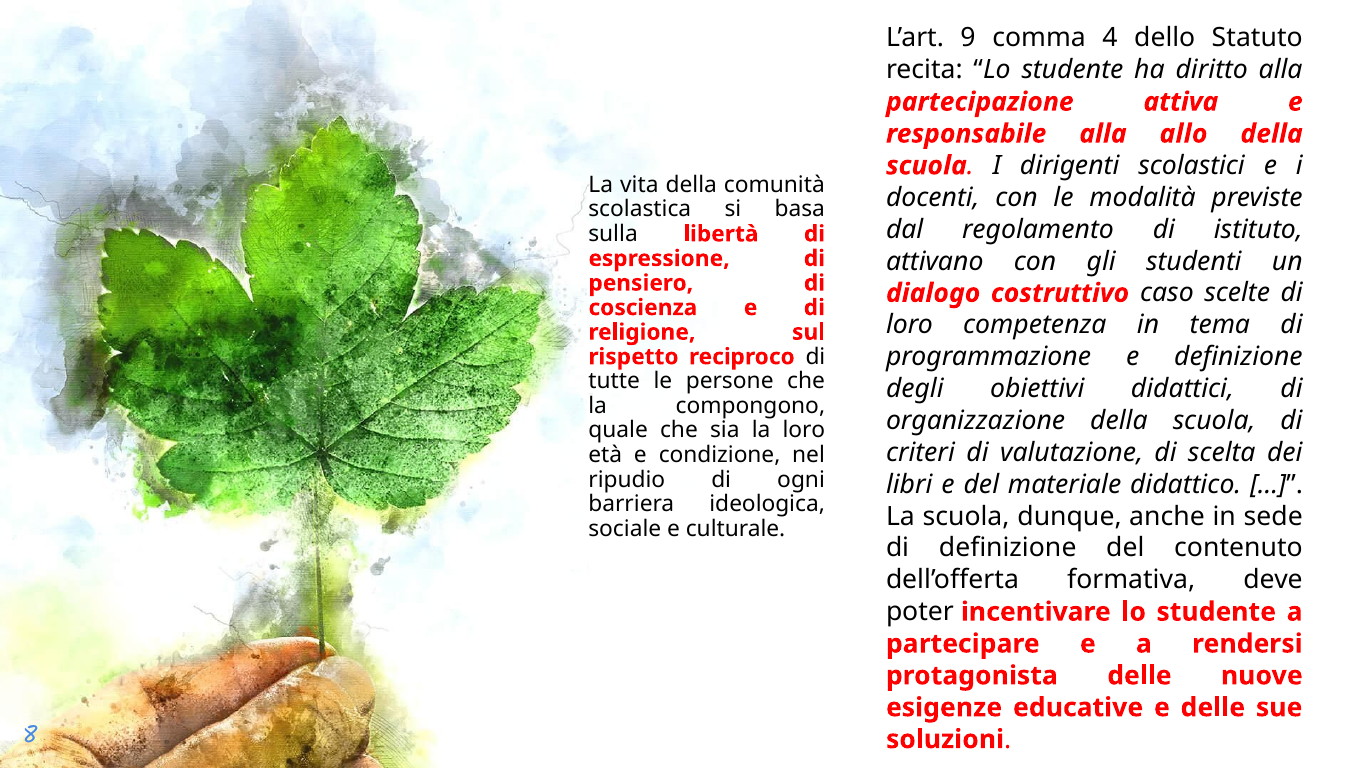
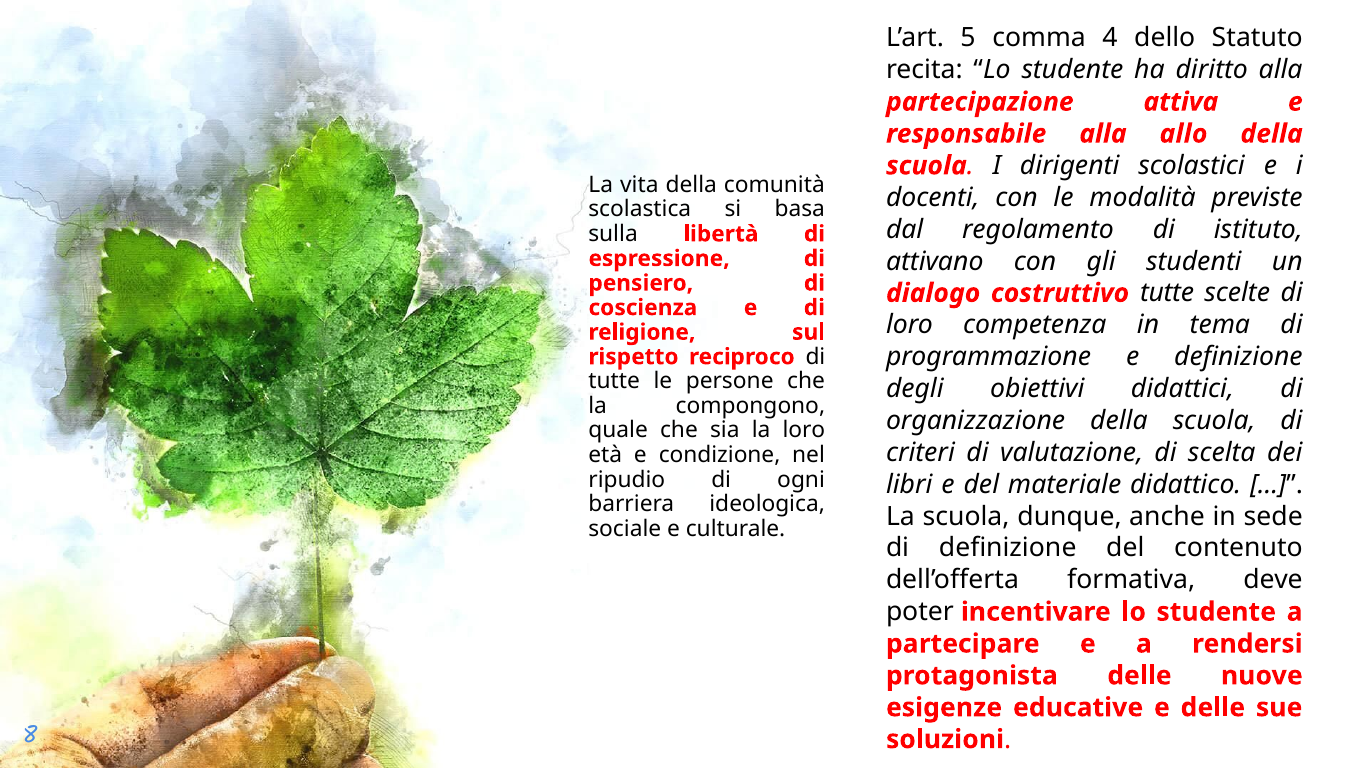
9: 9 -> 5 (968, 38)
costruttivo caso: caso -> tutte (1167, 293)
